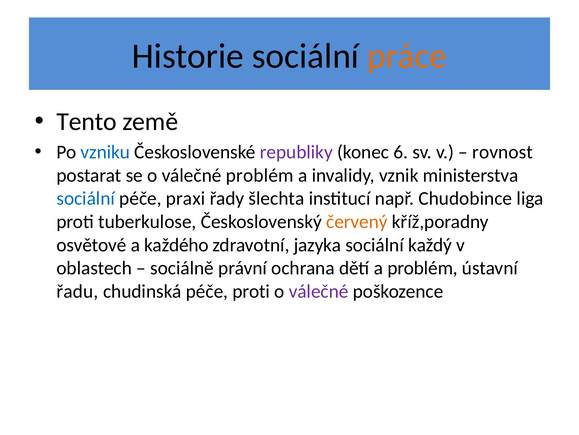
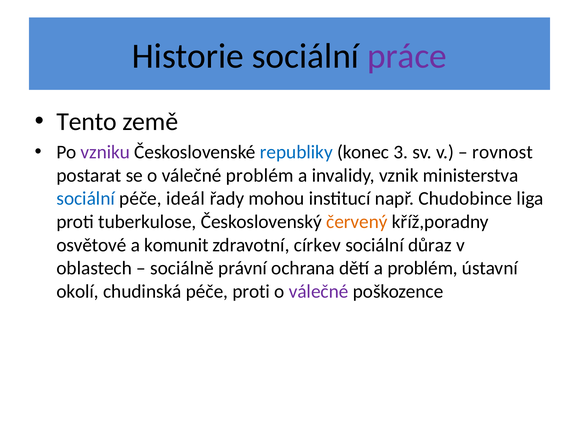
práce colour: orange -> purple (407, 56)
vzniku colour: blue -> purple (105, 152)
republiky colour: purple -> blue (296, 152)
6: 6 -> 3 (401, 152)
praxi: praxi -> ideál (186, 198)
šlechta: šlechta -> mohou (276, 198)
každého: každého -> komunit (176, 245)
jazyka: jazyka -> církev (317, 245)
každý: každý -> důraz (430, 245)
řadu: řadu -> okolí (78, 291)
